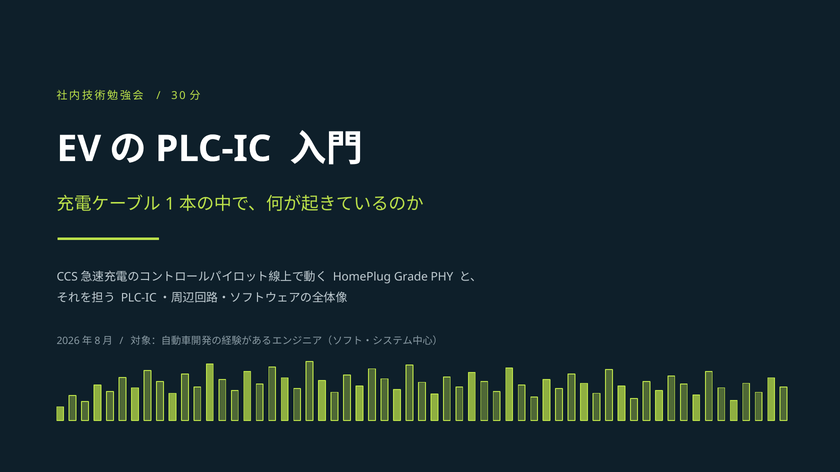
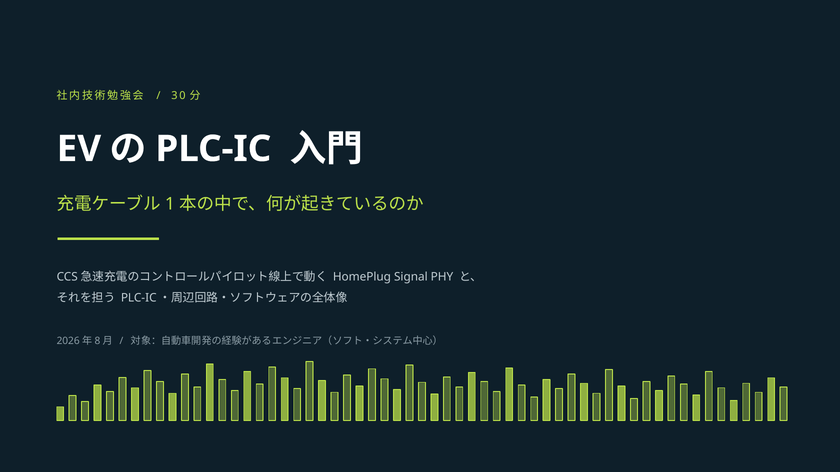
Grade: Grade -> Signal (411, 277)
